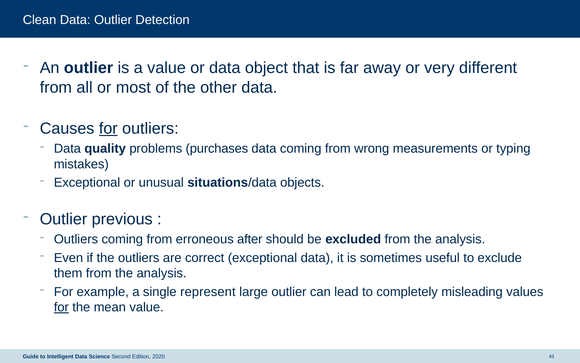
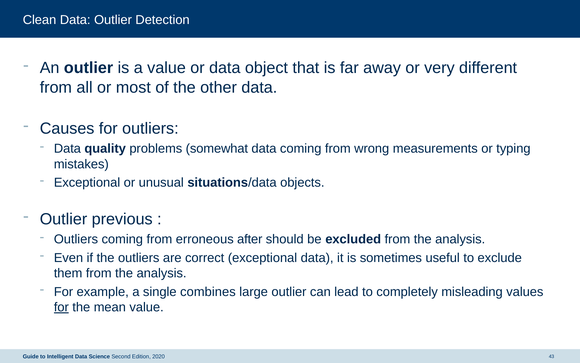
for underline: present -> none (108, 128)
purchases: purchases -> somewhat (217, 149)
represent: represent -> combines (208, 291)
